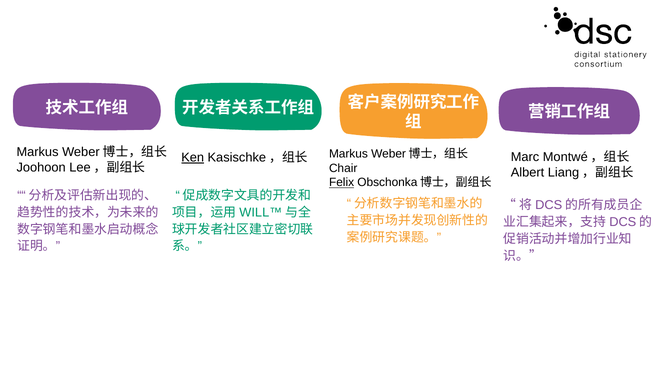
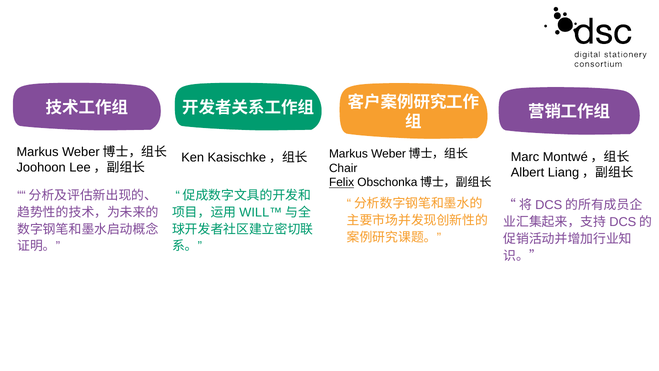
Ken underline: present -> none (193, 157)
